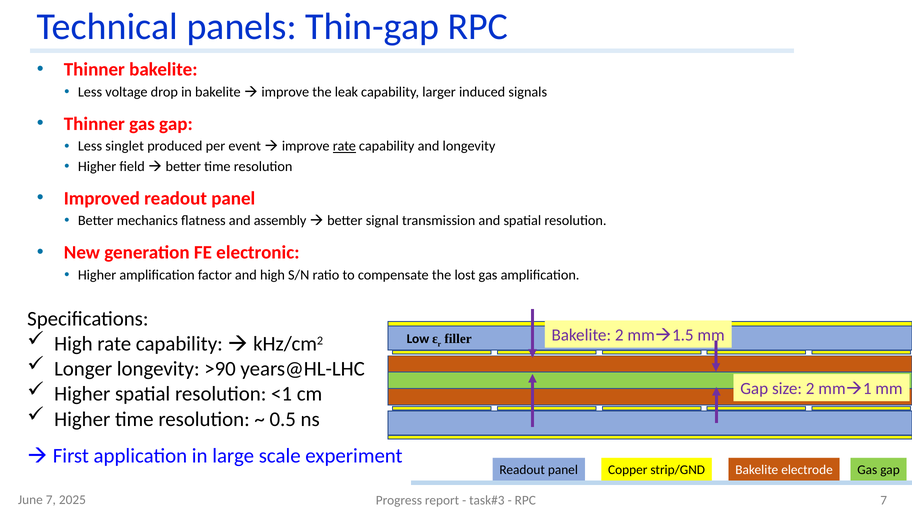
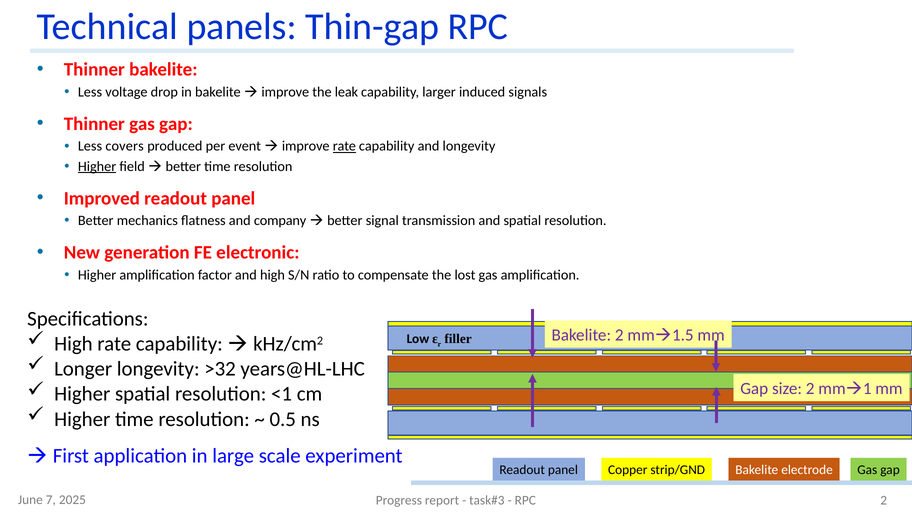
singlet: singlet -> covers (125, 146)
Higher underline: none -> present (97, 166)
assembly: assembly -> company (280, 221)
>90: >90 -> >32 (220, 369)
RPC 7: 7 -> 2 (884, 500)
